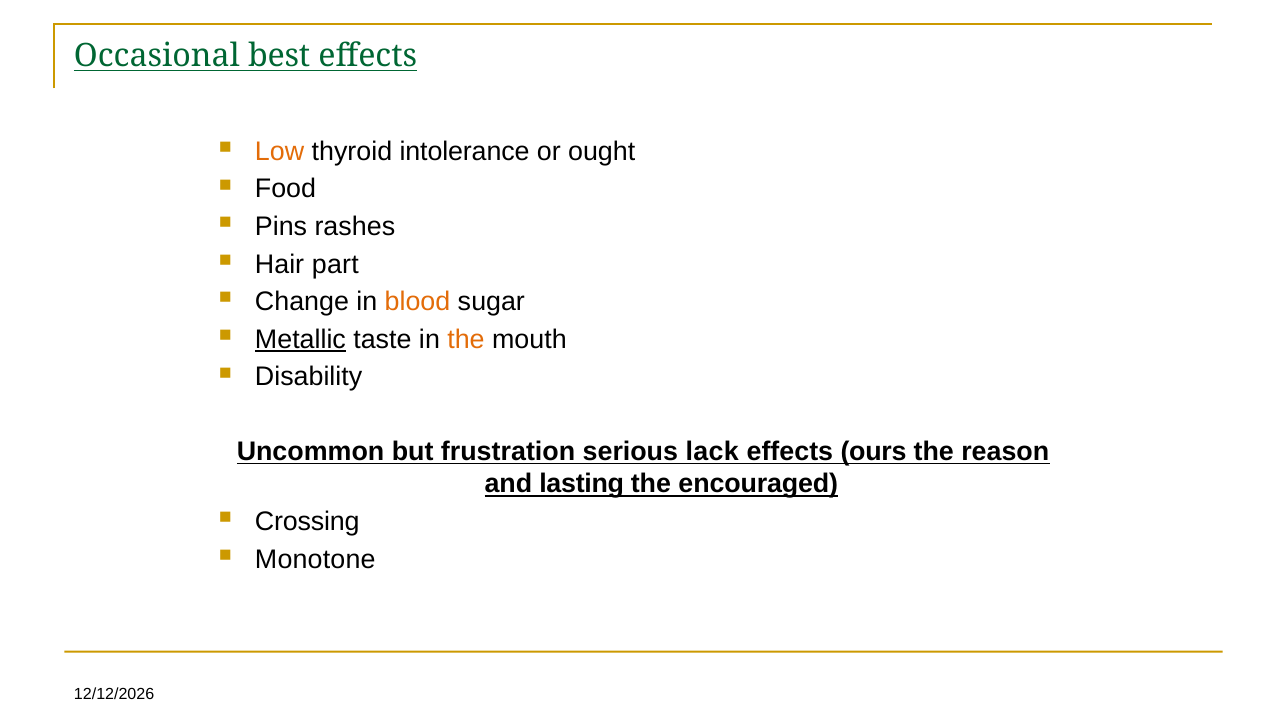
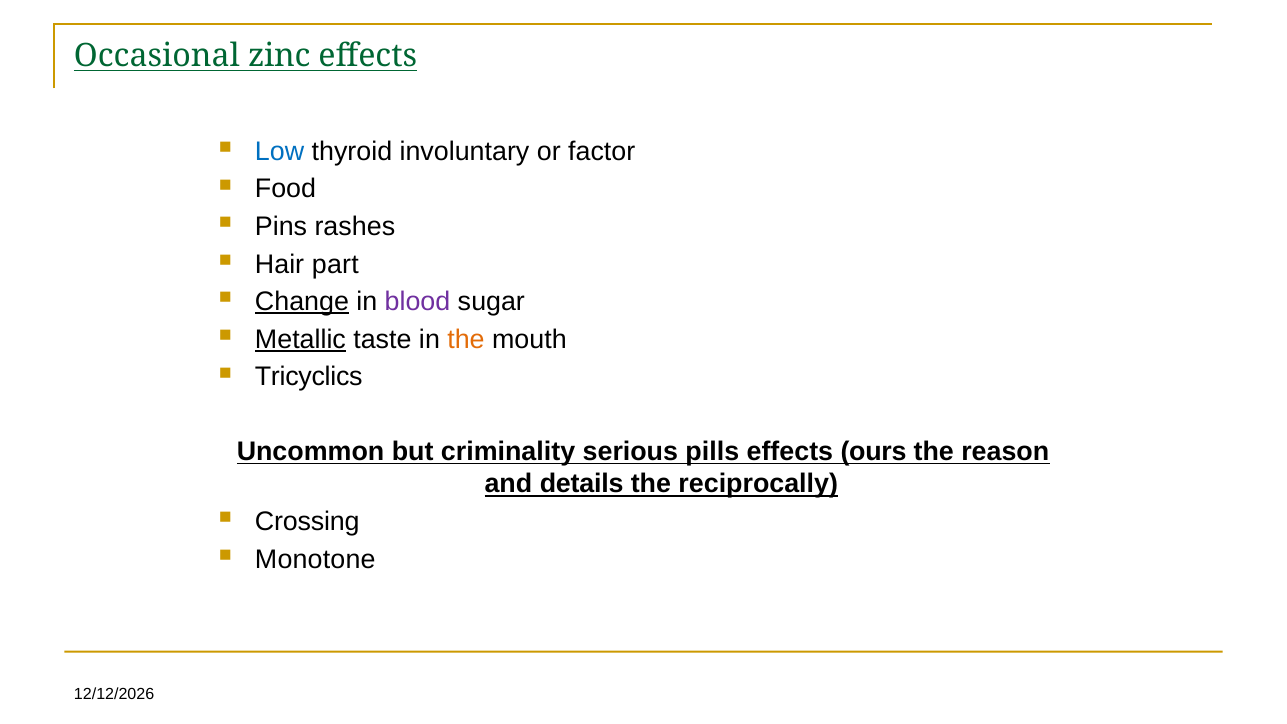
best: best -> zinc (279, 56)
Low colour: orange -> blue (280, 152)
intolerance: intolerance -> involuntary (464, 152)
ought: ought -> factor (602, 152)
Change underline: none -> present (302, 302)
blood colour: orange -> purple (417, 302)
Disability: Disability -> Tricyclics (309, 377)
frustration: frustration -> criminality (508, 452)
lack: lack -> pills (712, 452)
lasting: lasting -> details (582, 484)
encouraged: encouraged -> reciprocally (758, 484)
